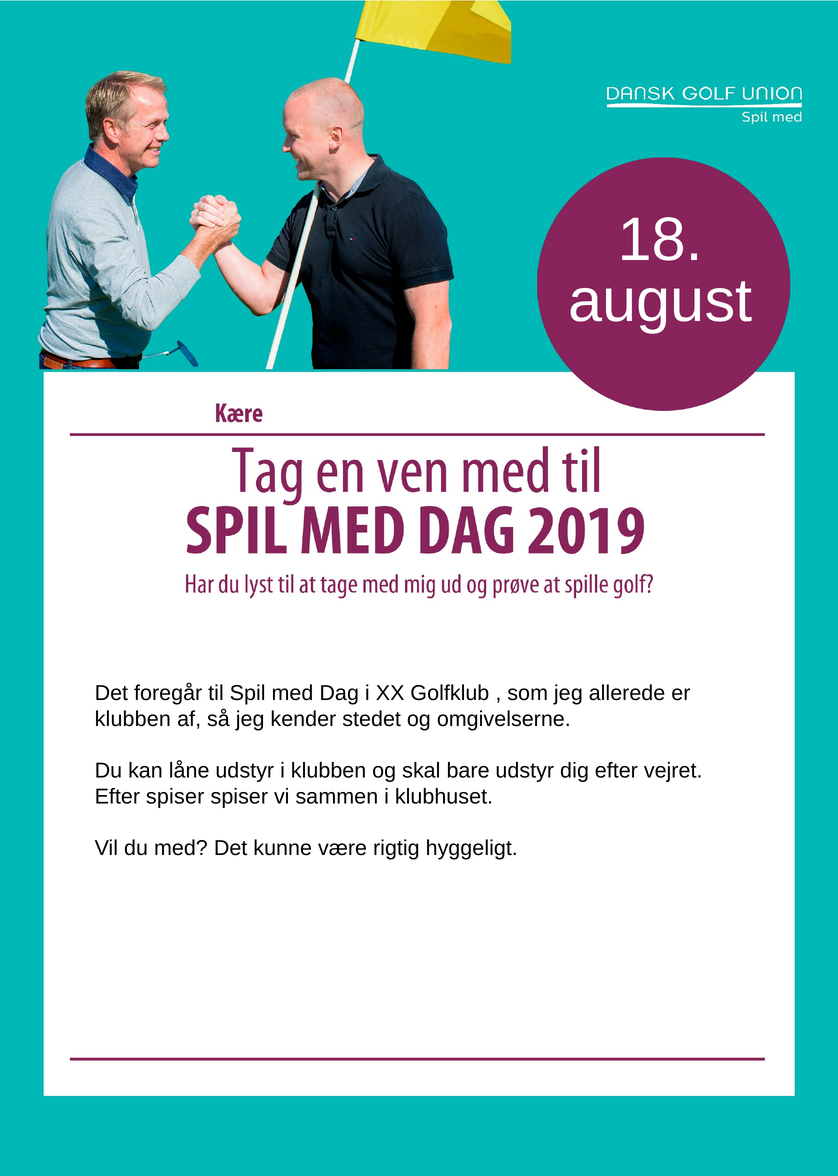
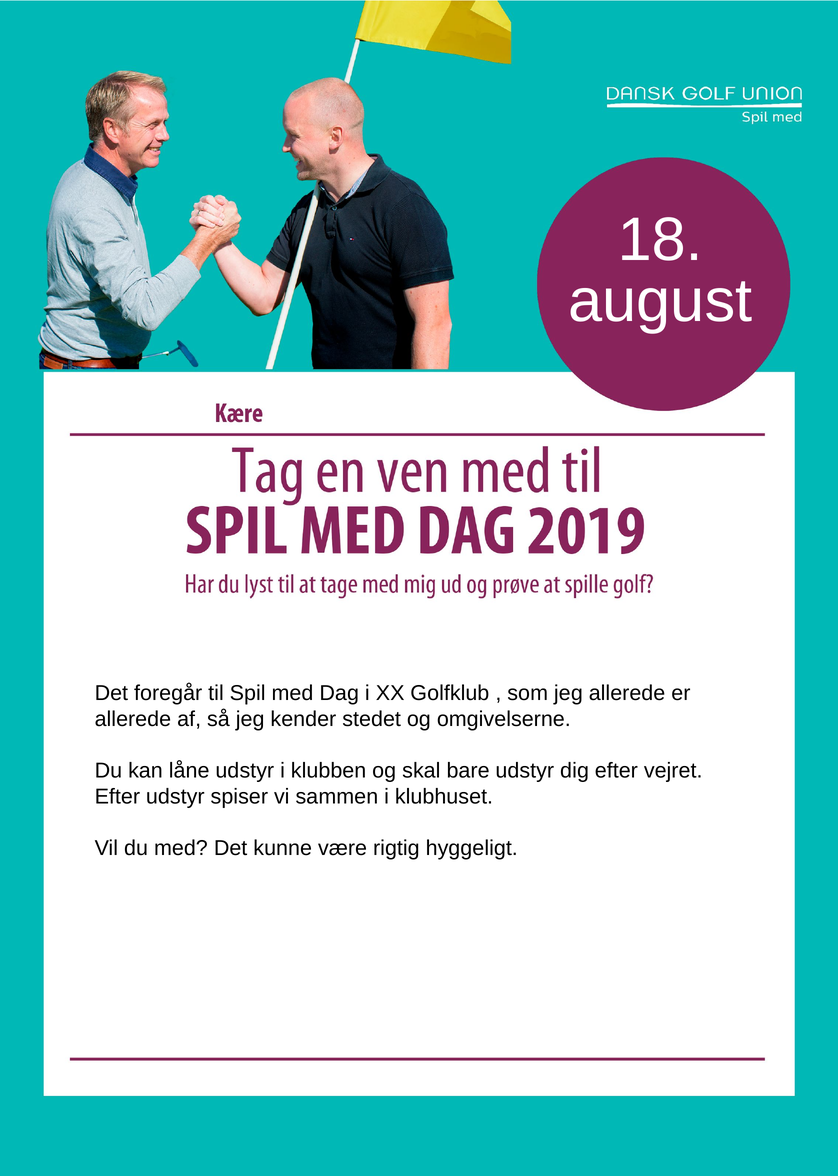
klubben: klubben -> allerede (133, 719)
Efter spiser: spiser -> udstyr (175, 797)
